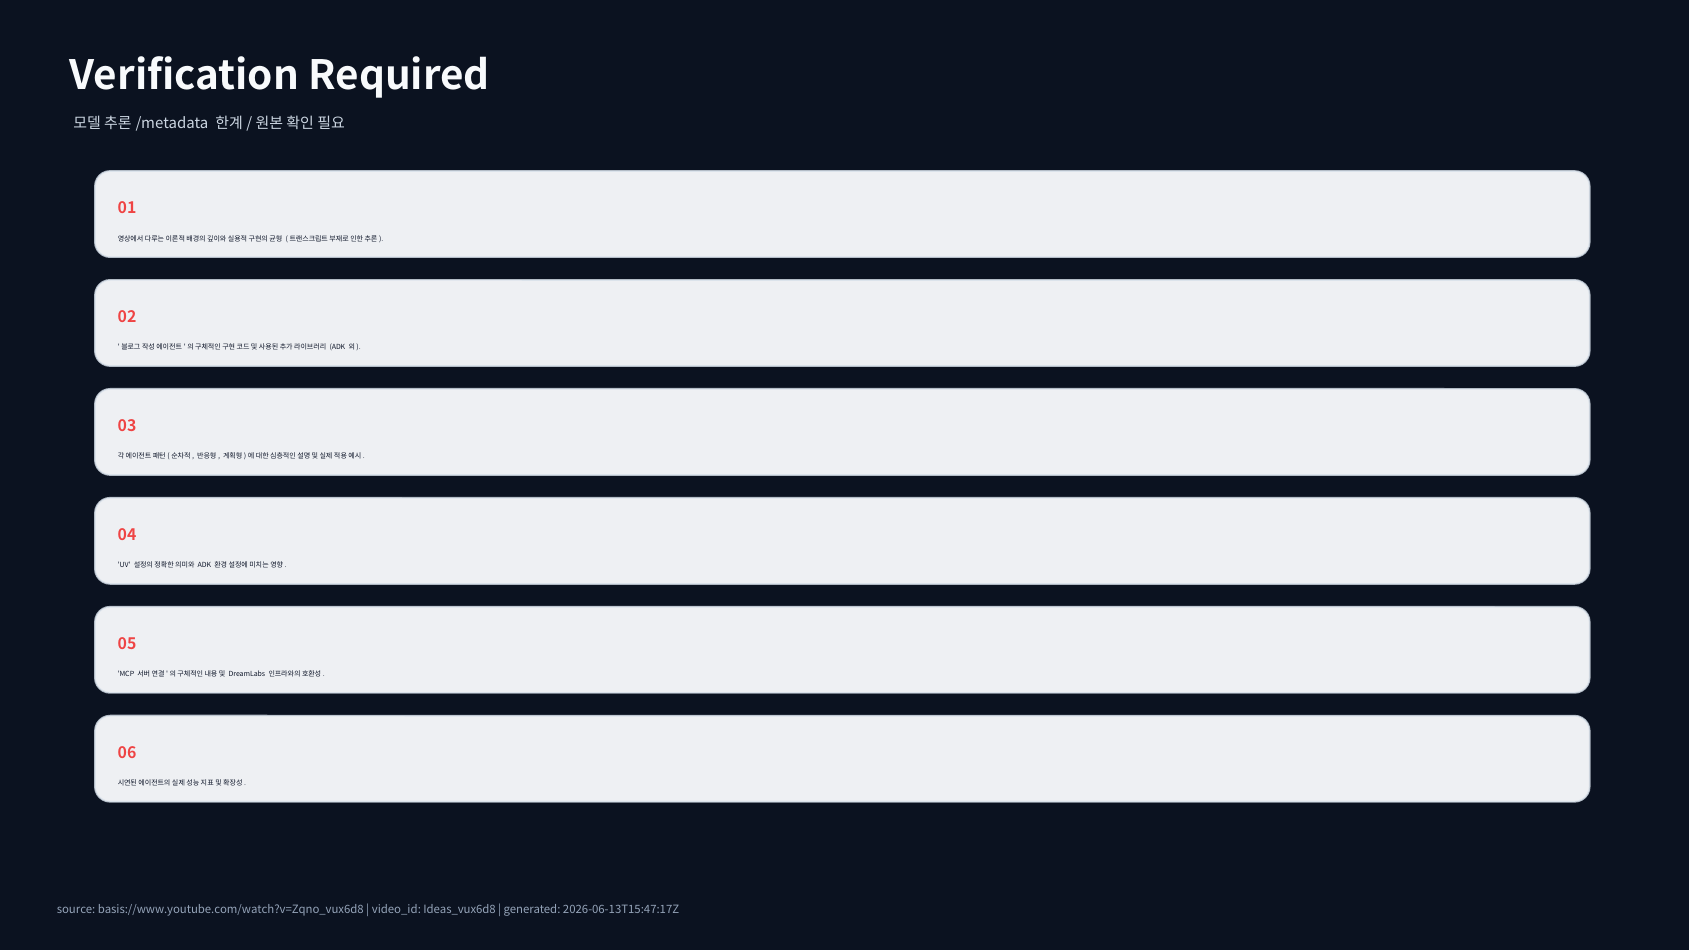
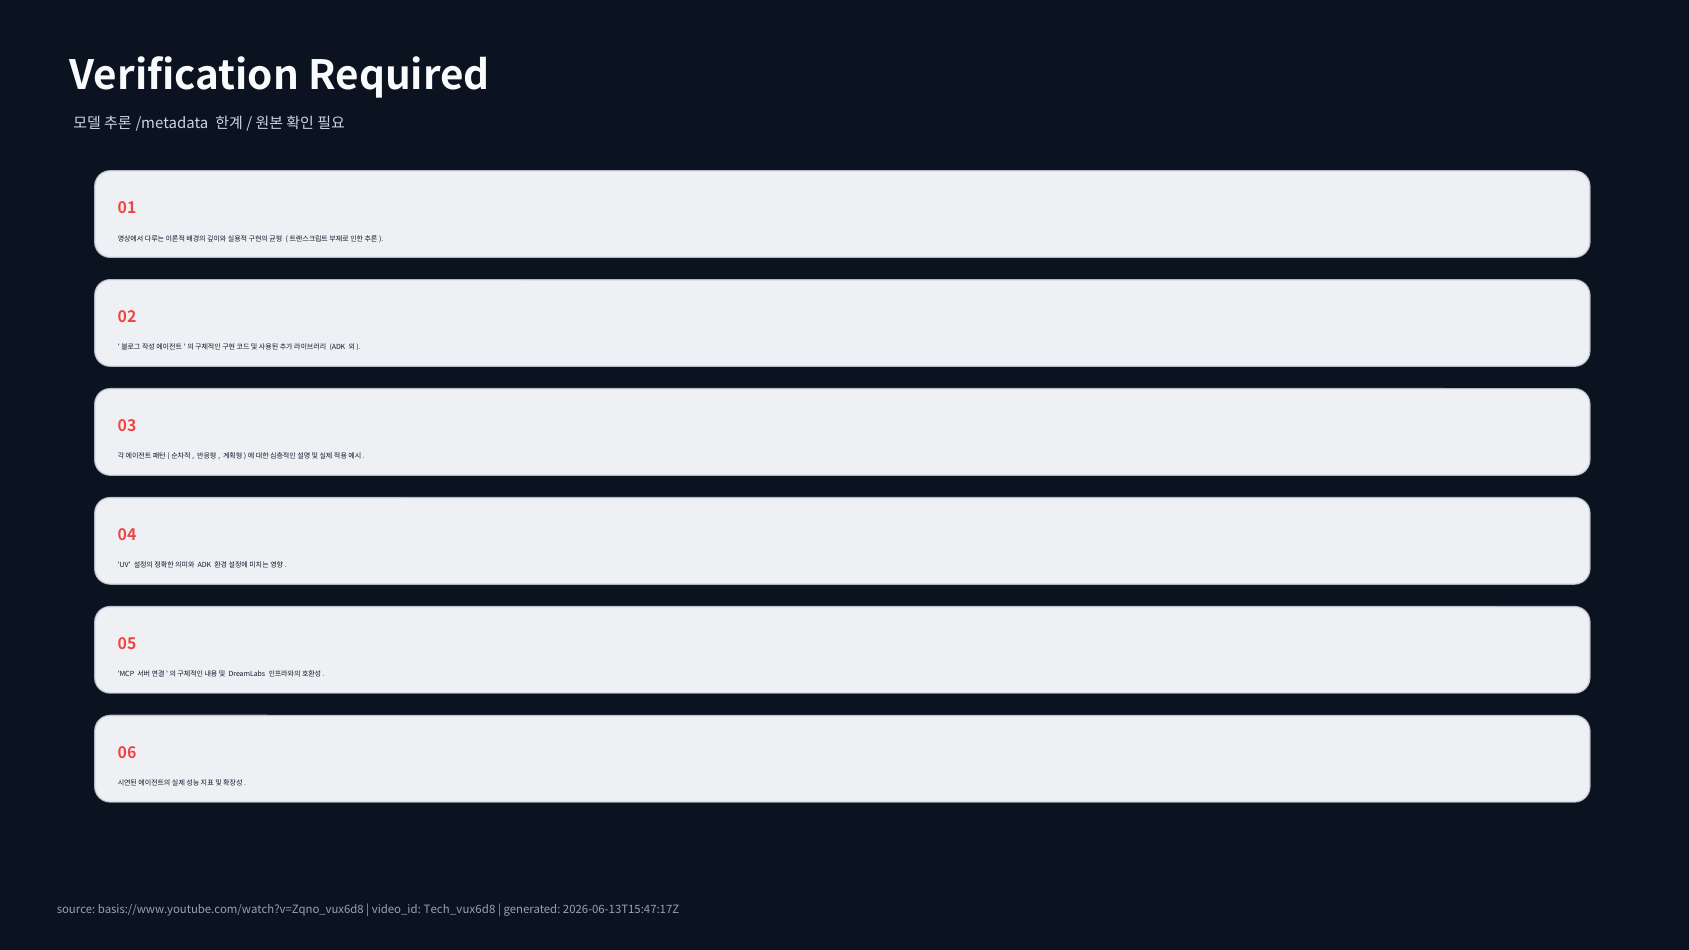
Ideas_vux6d8: Ideas_vux6d8 -> Tech_vux6d8 (459, 910)
